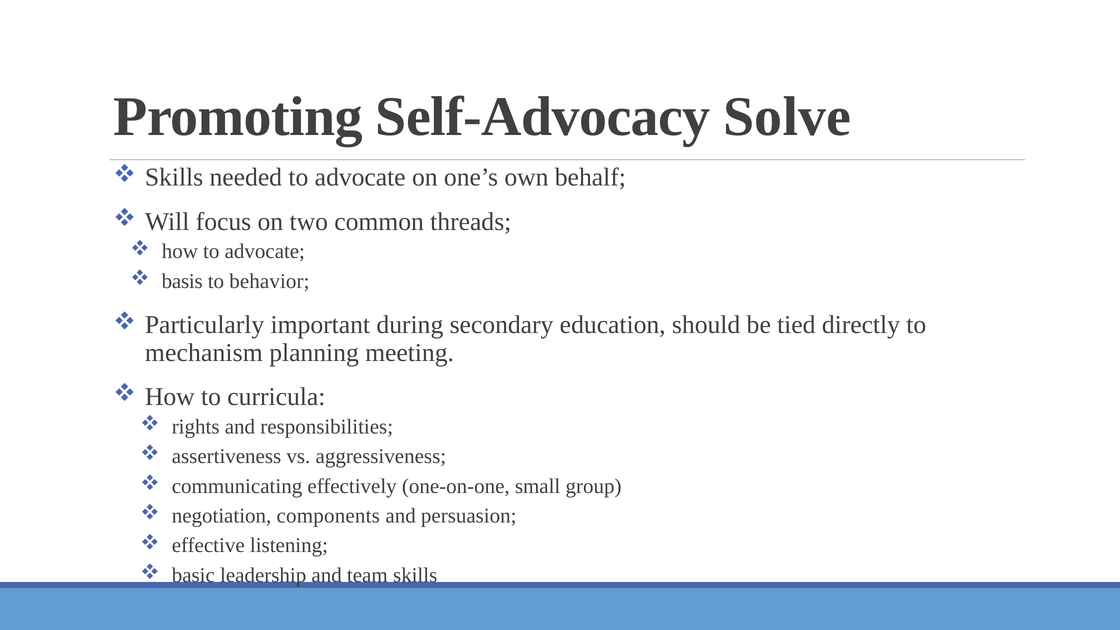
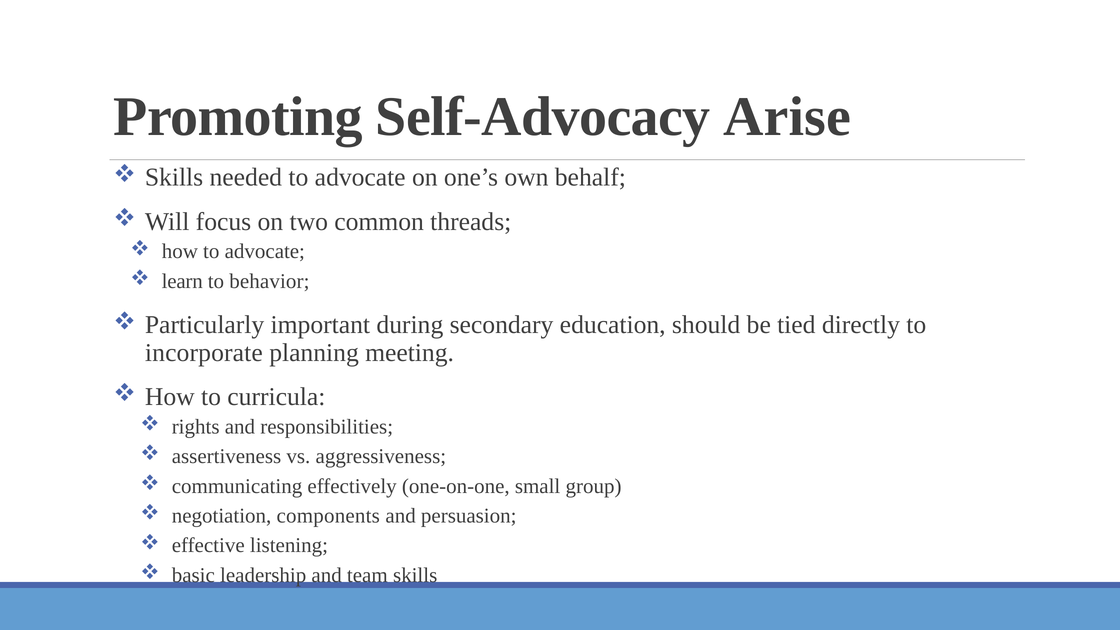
Solve: Solve -> Arise (787, 117)
basis: basis -> learn (182, 281)
mechanism: mechanism -> incorporate (204, 353)
